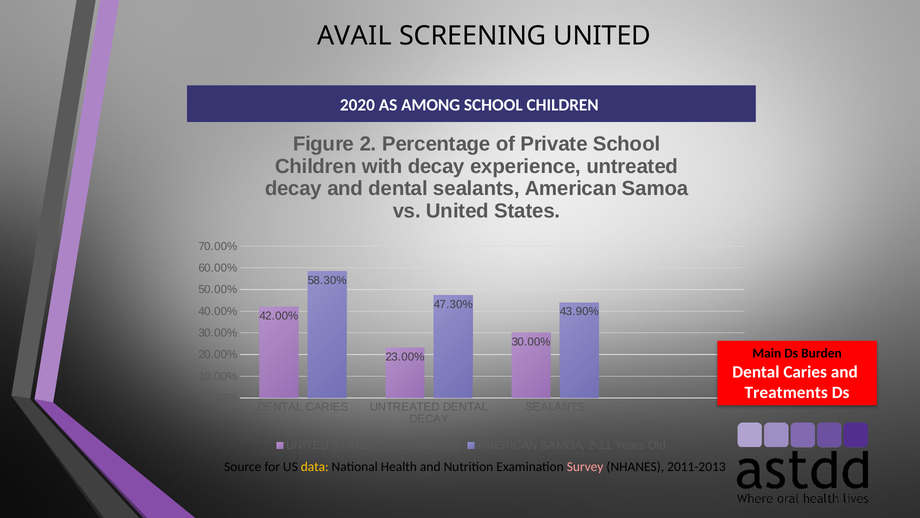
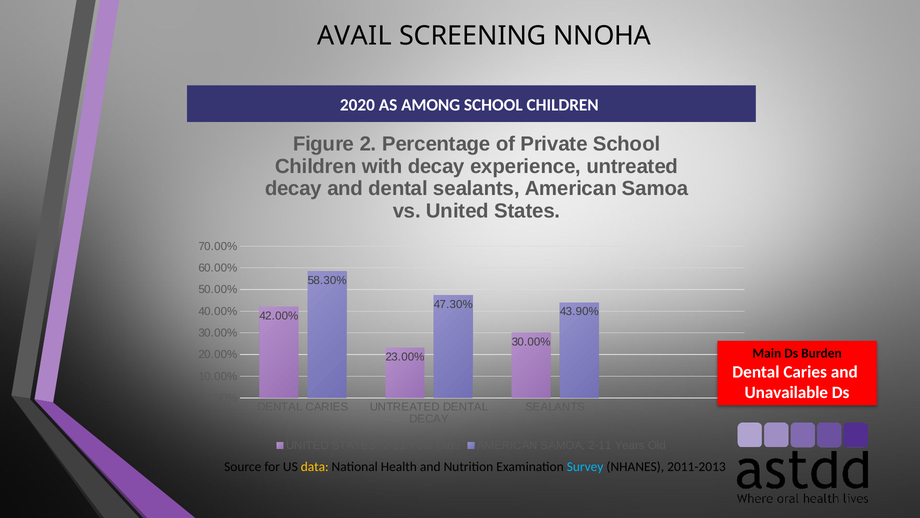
SCREENING UNITED: UNITED -> NNOHA (602, 36)
Treatments: Treatments -> Unavailable (786, 392)
Survey colour: pink -> light blue (585, 466)
